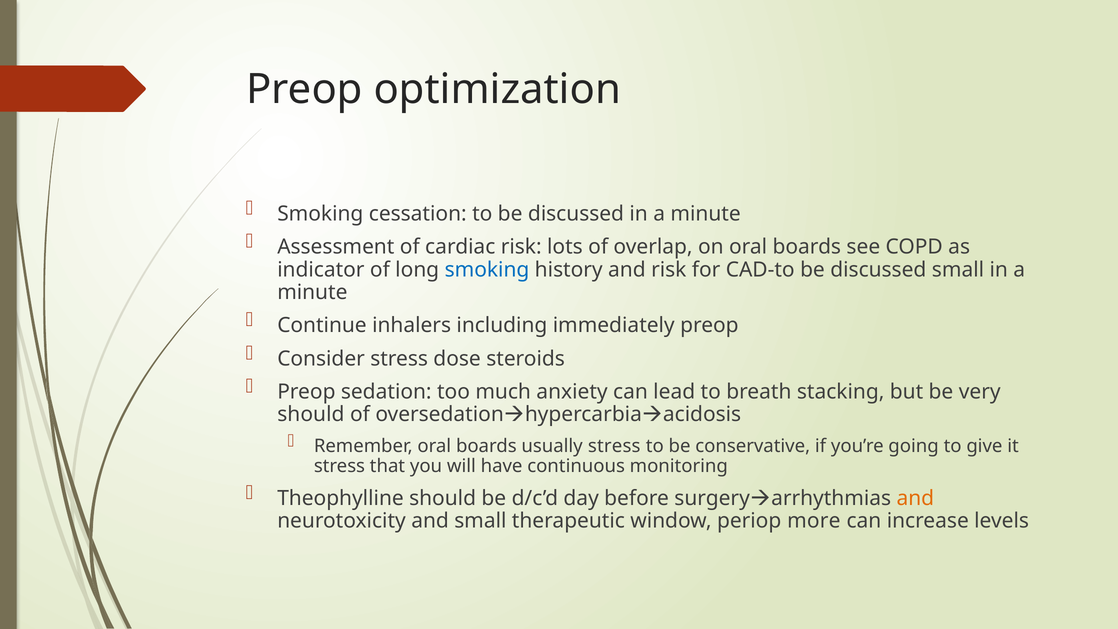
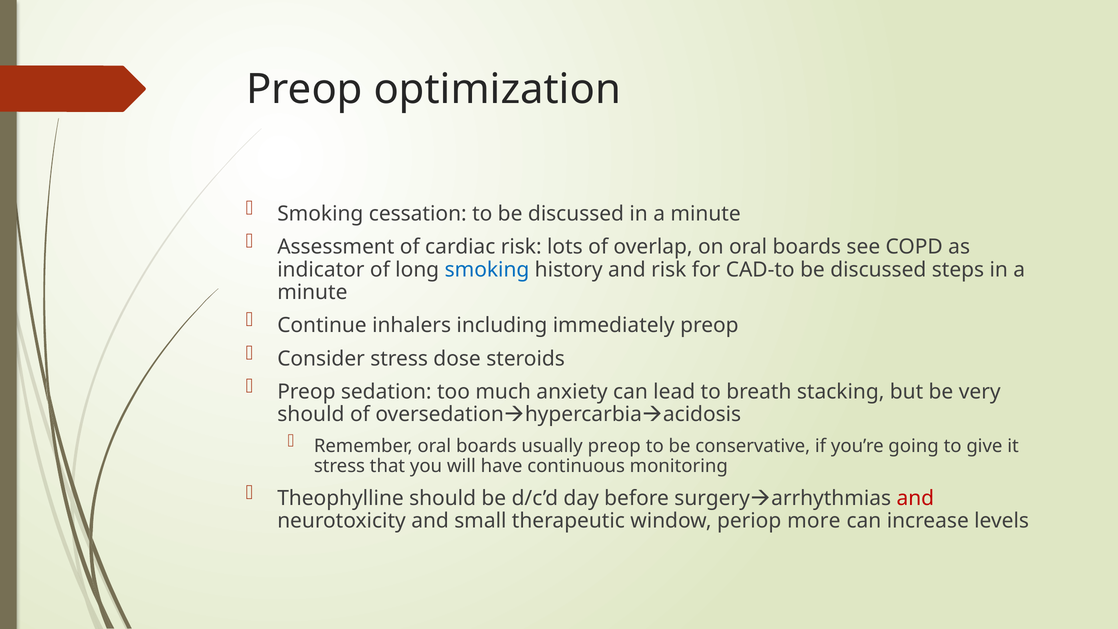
discussed small: small -> steps (958, 270)
usually stress: stress -> preop (614, 446)
and colour: orange -> red (915, 498)
